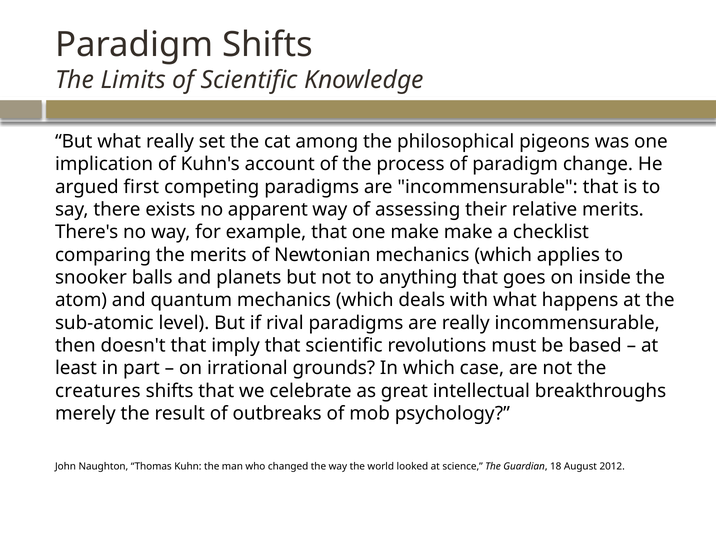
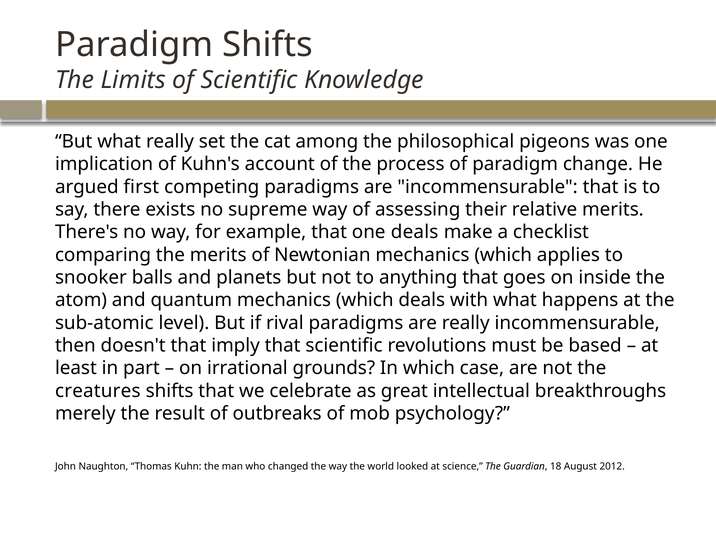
apparent: apparent -> supreme (268, 209)
one make: make -> deals (415, 232)
